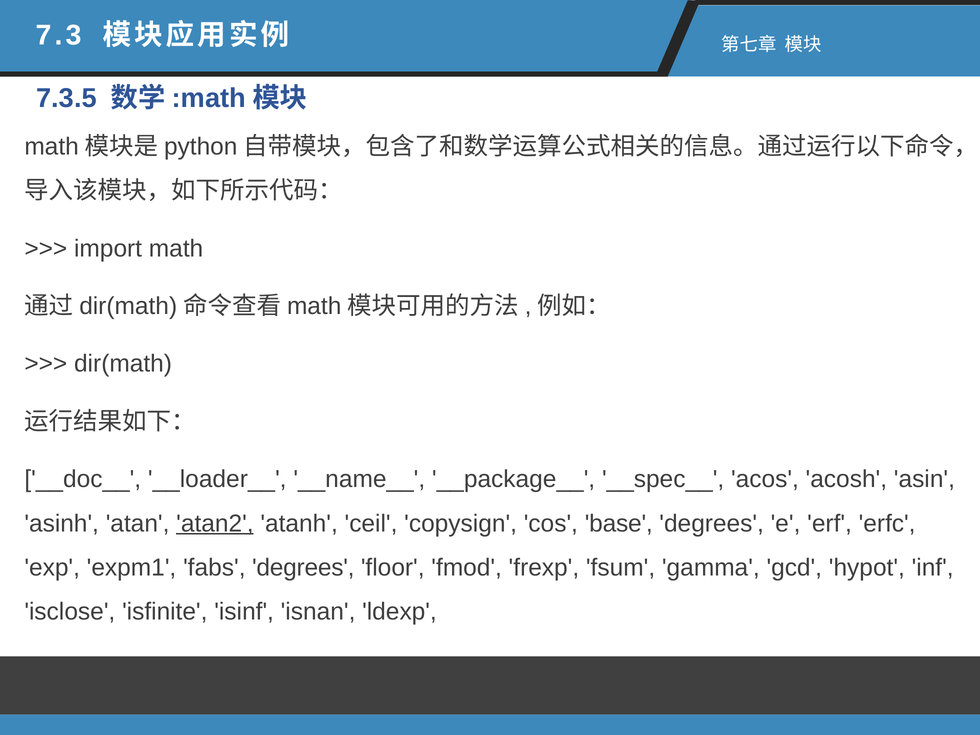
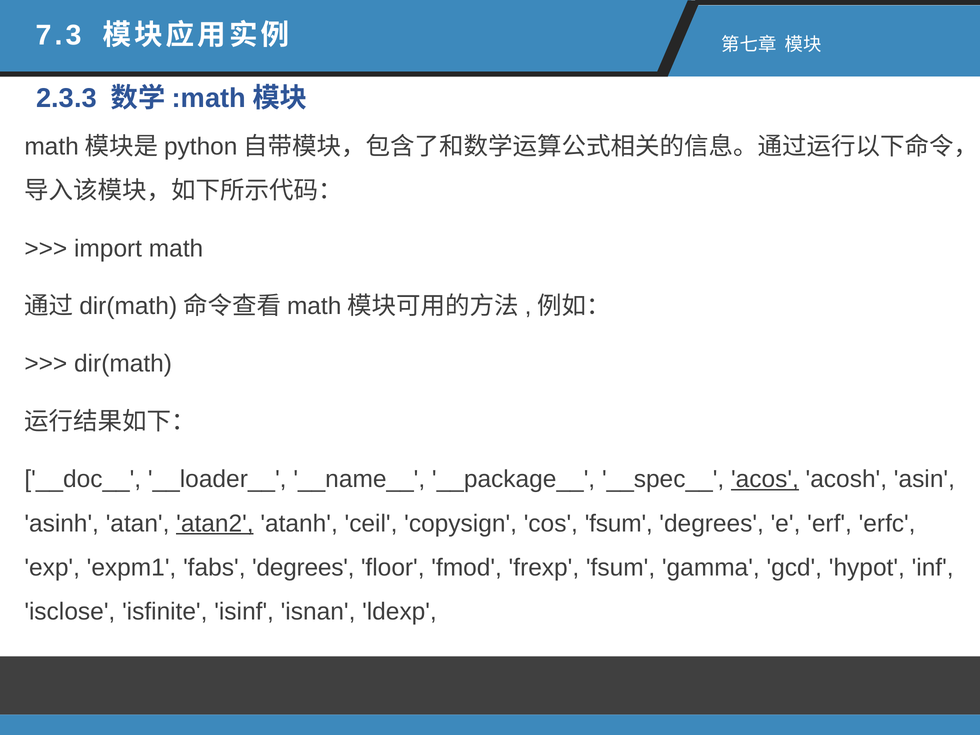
7.3.5: 7.3.5 -> 2.3.3 (66, 98)
acos underline: none -> present (765, 479)
cos base: base -> fsum (619, 523)
